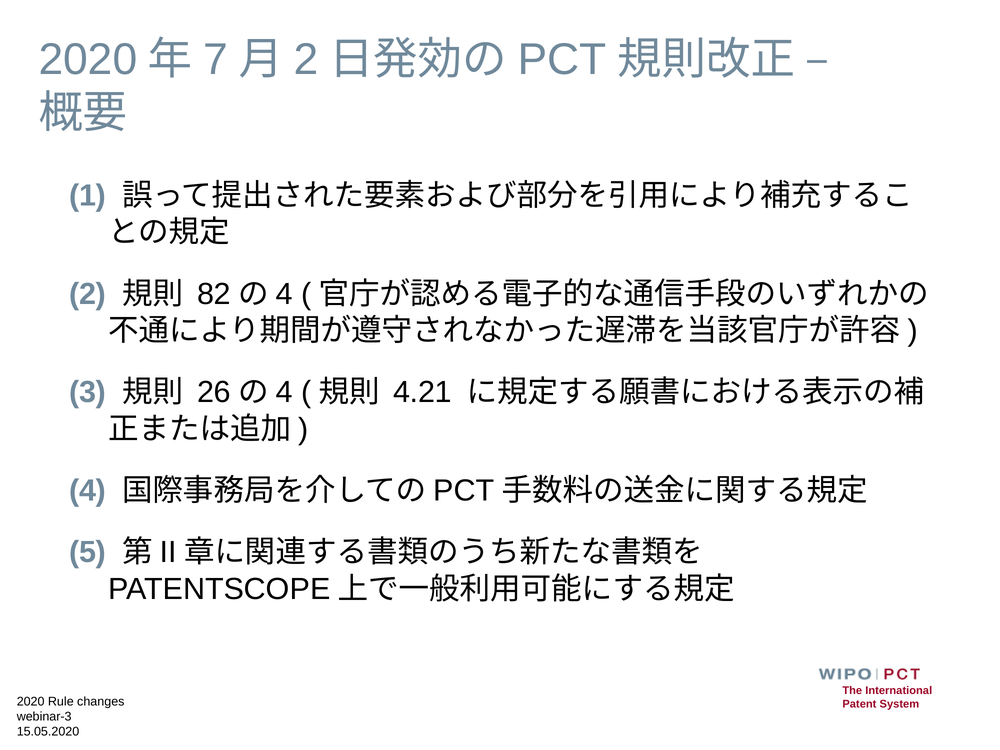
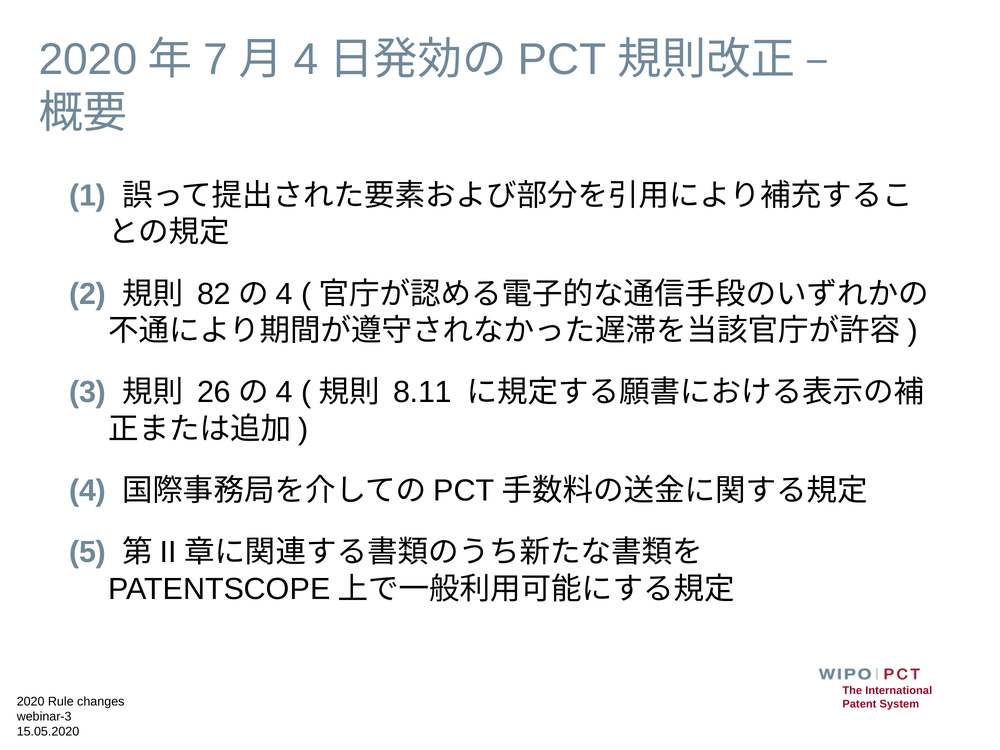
2: 2 -> 4 (306, 60)
4.21: 4.21 -> 8.11 (422, 392)
